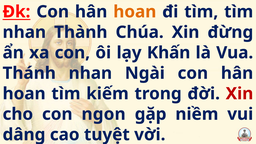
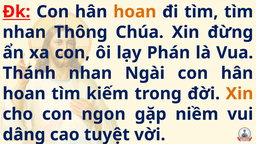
Thành: Thành -> Thông (81, 32)
Khấn: Khấn -> Phán (169, 53)
Xin colour: red -> orange (239, 94)
